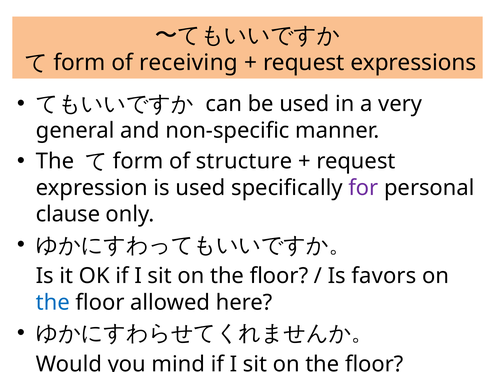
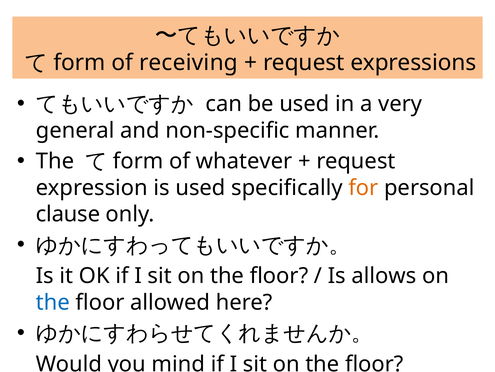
structure: structure -> whatever (244, 161)
for colour: purple -> orange (363, 187)
favors: favors -> allows (384, 275)
